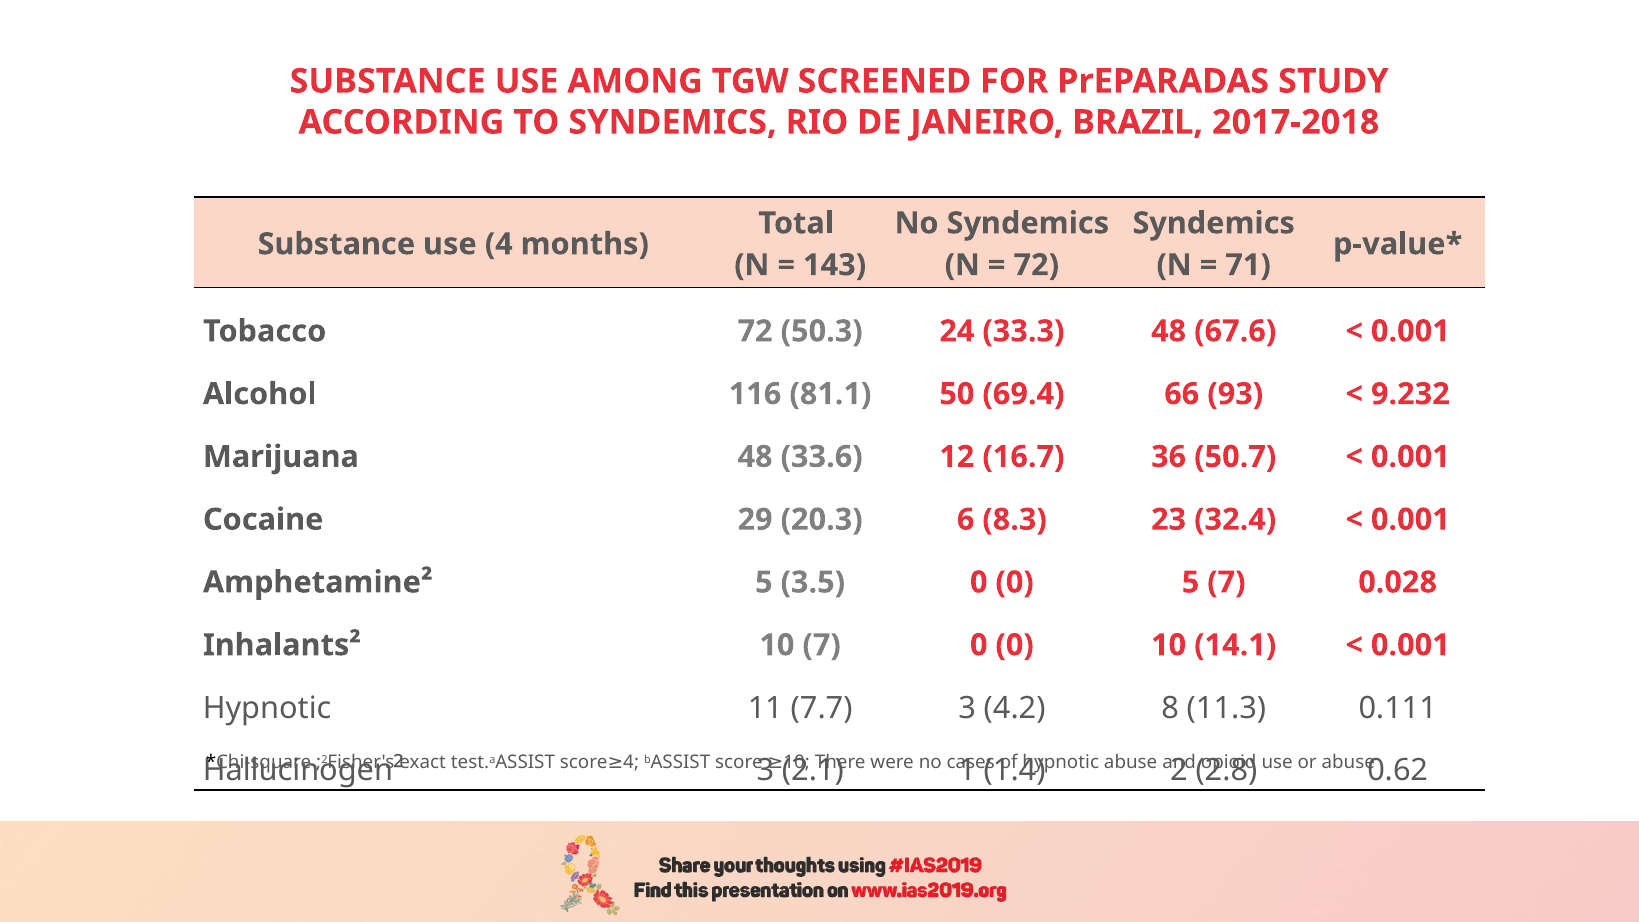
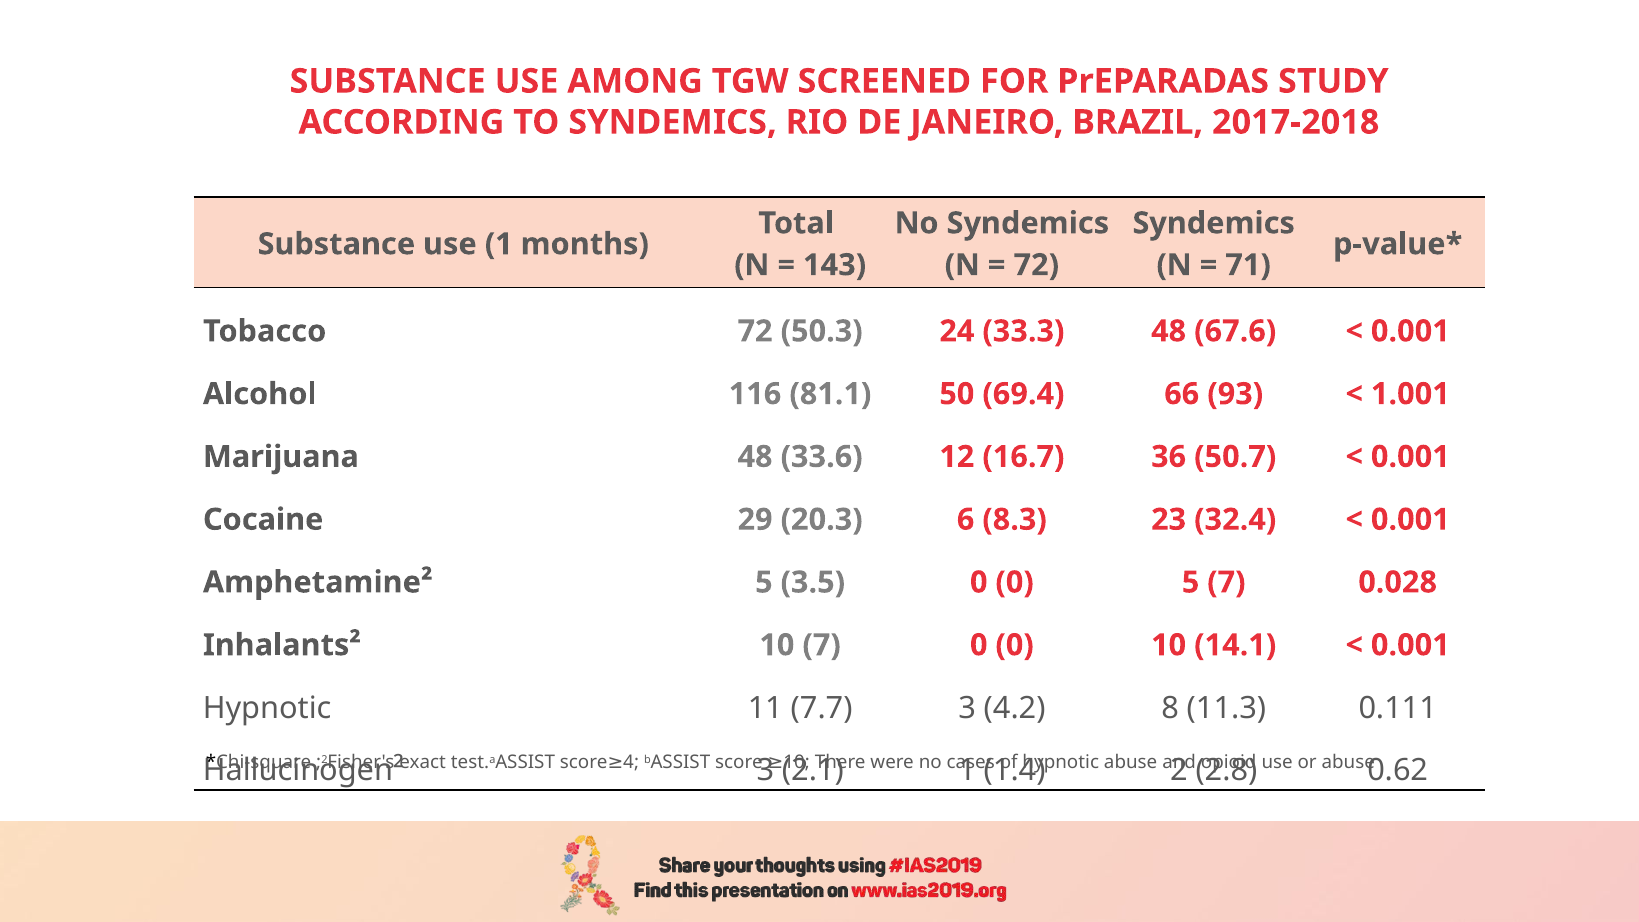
use 4: 4 -> 1 (499, 244)
9.232: 9.232 -> 1.001 (1410, 394)
